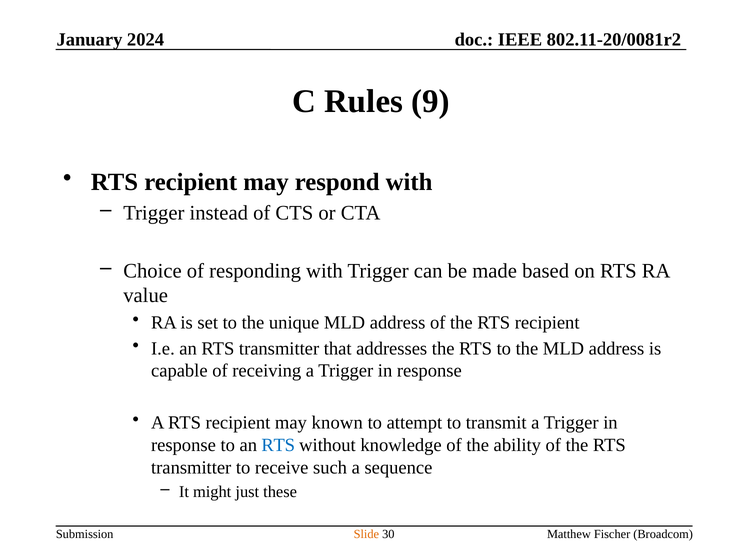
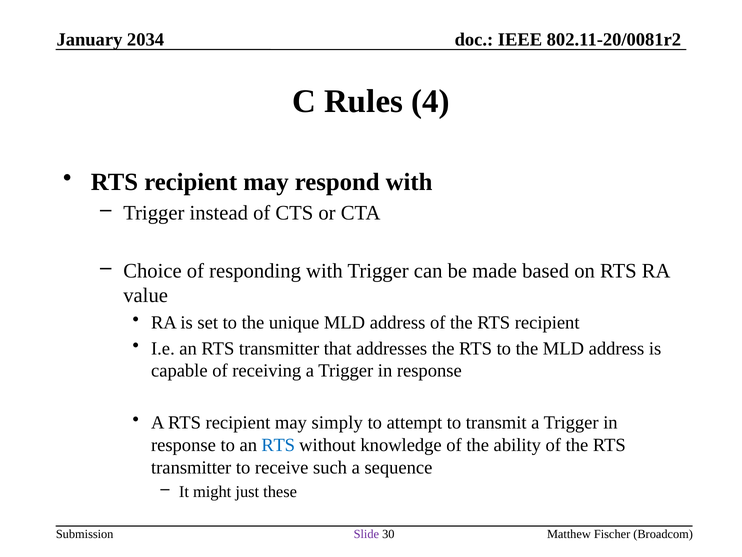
2024: 2024 -> 2034 (146, 40)
9: 9 -> 4 (430, 101)
known: known -> simply (337, 422)
Slide colour: orange -> purple (366, 534)
